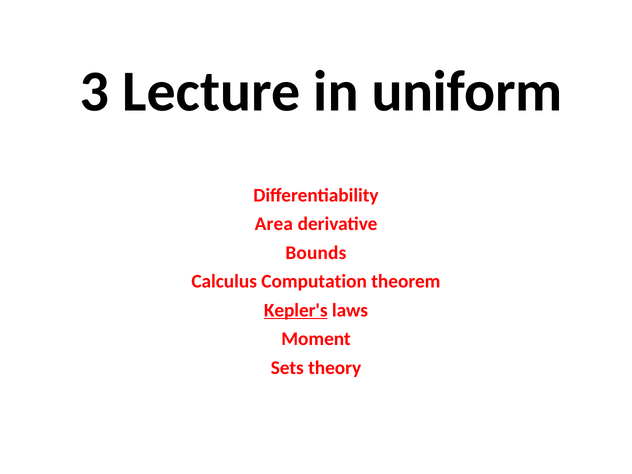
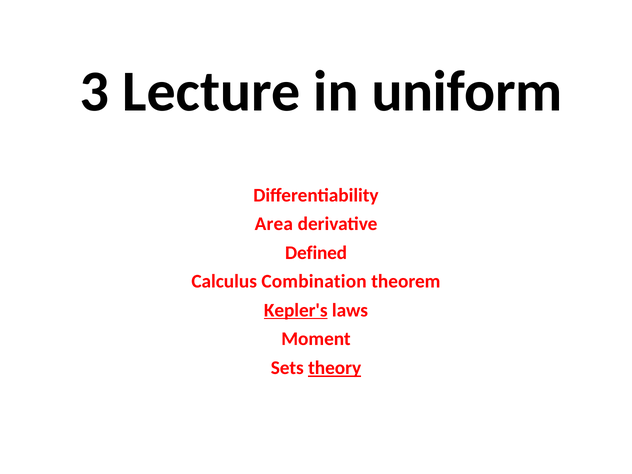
Bounds: Bounds -> Defined (316, 253)
Computation: Computation -> Combination (314, 282)
theory underline: none -> present (335, 368)
